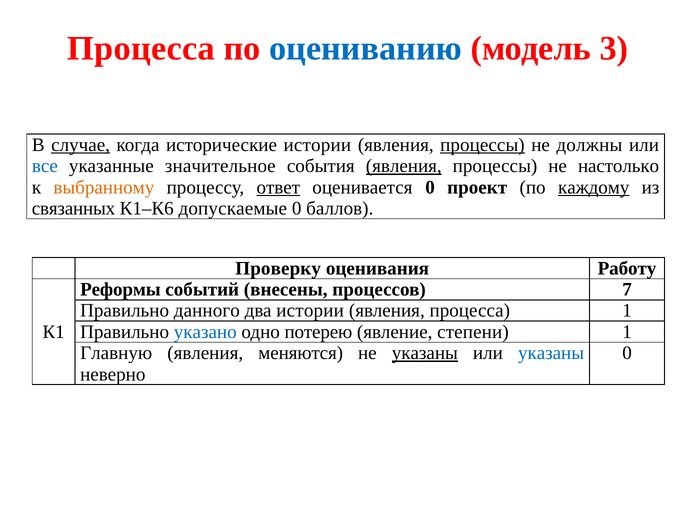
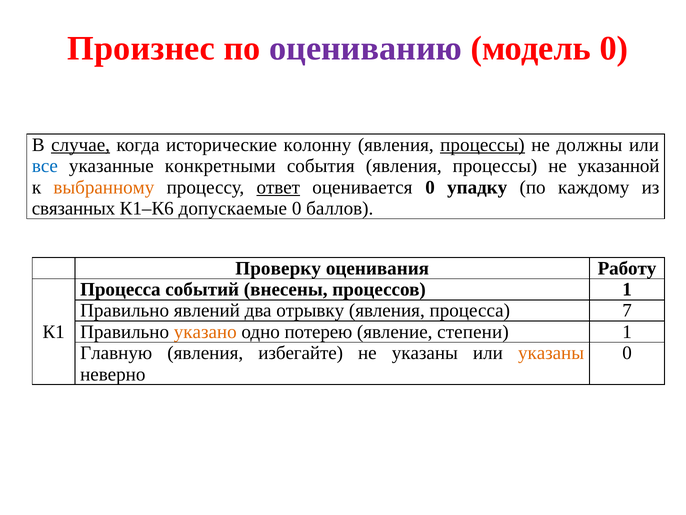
Процесса: Процесса -> Произнес (141, 48)
оцениванию colour: blue -> purple (366, 48)
модель 3: 3 -> 0 (614, 48)
исторические истории: истории -> колонну (317, 145)
значительное: значительное -> конкретными (220, 166)
явления underline: present -> none (404, 166)
настолько: настолько -> указанной (619, 166)
проект: проект -> упадку (477, 187)
каждому underline: present -> none (594, 187)
Реформы: Реформы -> Процесса (120, 289)
процессов 7: 7 -> 1 (627, 289)
данного: данного -> явлений (207, 310)
два истории: истории -> отрывку (310, 310)
процесса 1: 1 -> 7 (627, 310)
указано colour: blue -> orange (205, 332)
меняются: меняются -> избегайте (301, 353)
указаны underline: present -> none (425, 353)
указаны colour: blue -> orange (551, 353)
